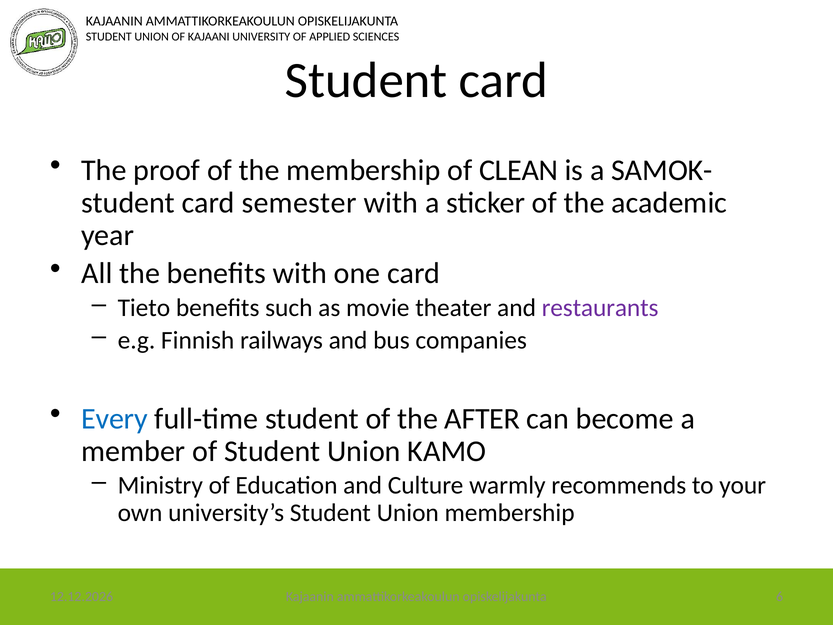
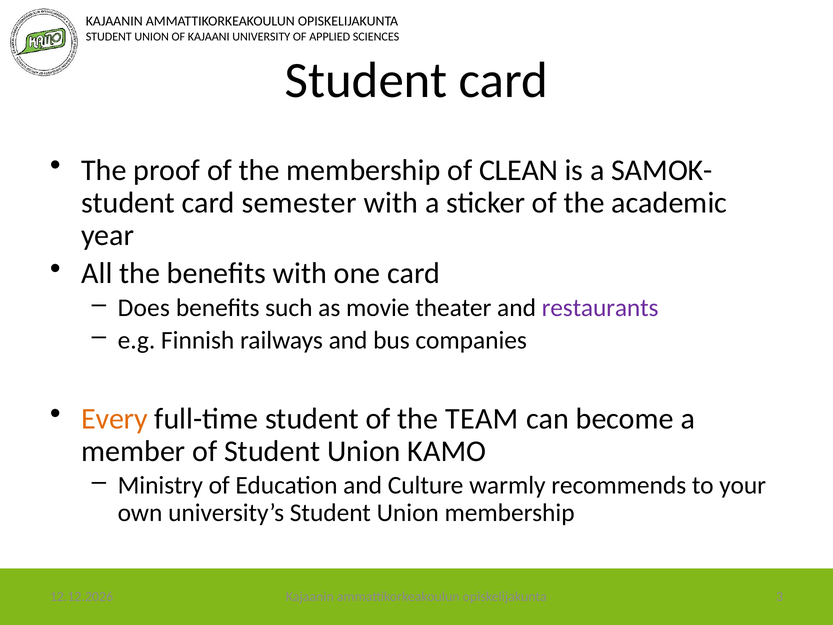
Tieto: Tieto -> Does (144, 308)
Every colour: blue -> orange (115, 418)
AFTER: AFTER -> TEAM (482, 418)
6: 6 -> 3 (780, 596)
